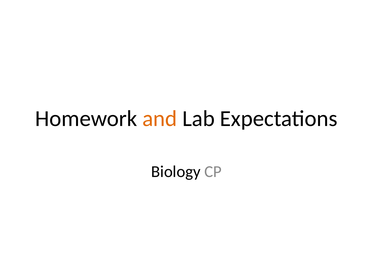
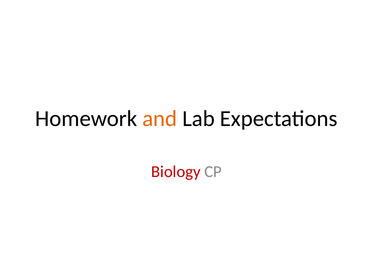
Biology colour: black -> red (176, 171)
